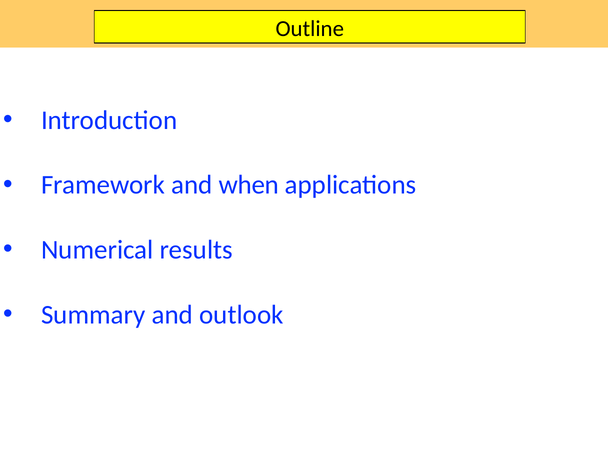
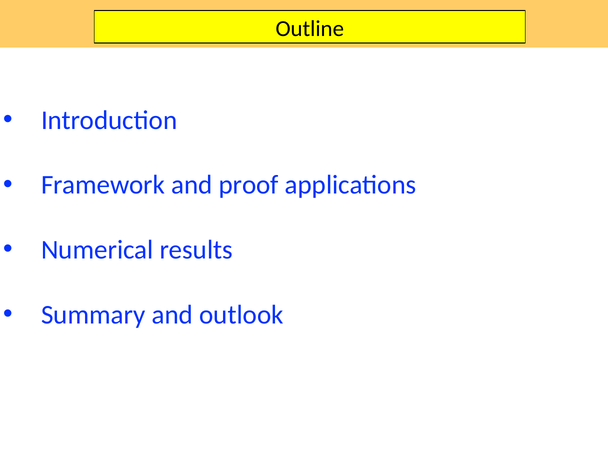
when: when -> proof (249, 185)
